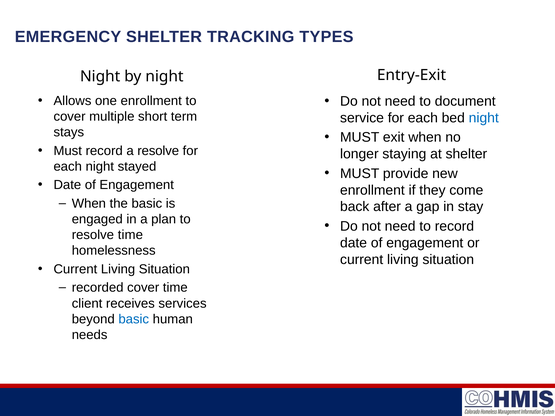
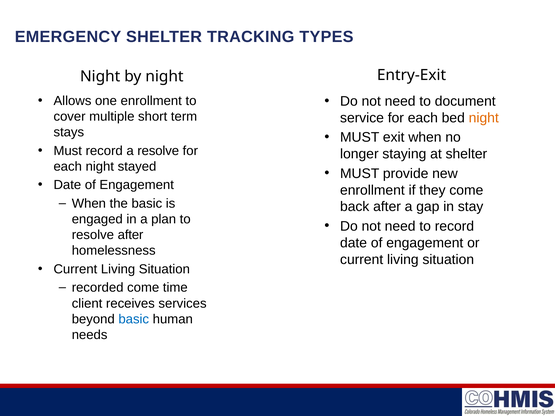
night colour: blue -> orange (484, 118)
resolve time: time -> after (131, 235)
recorded cover: cover -> come (143, 288)
